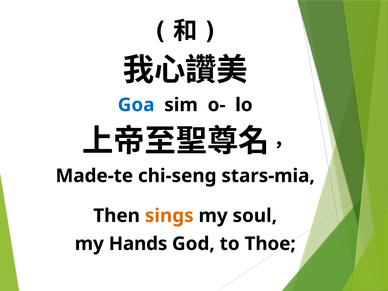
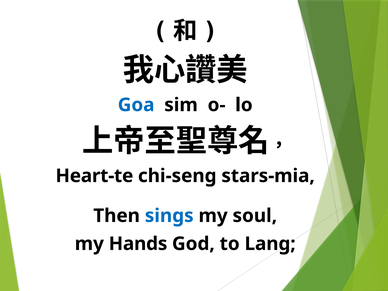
Made-te: Made-te -> Heart-te (94, 176)
sings colour: orange -> blue (169, 216)
Thoe: Thoe -> Lang (270, 244)
